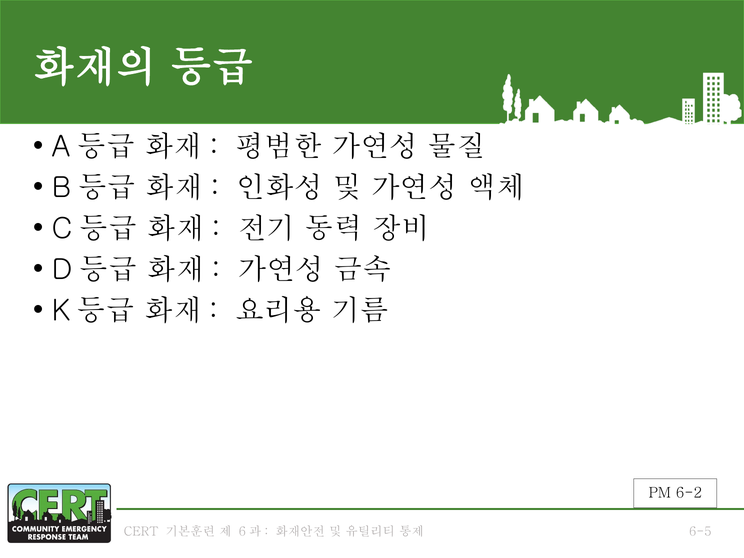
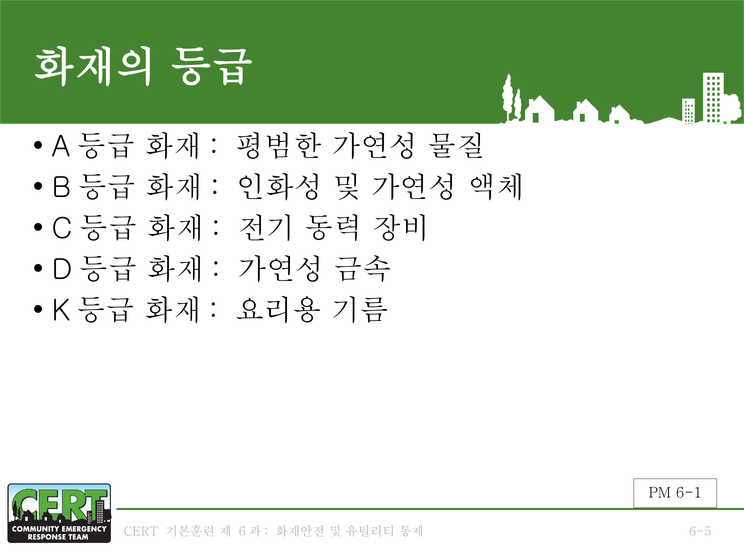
6-2: 6-2 -> 6-1 (689, 493)
